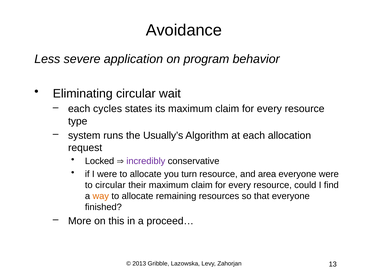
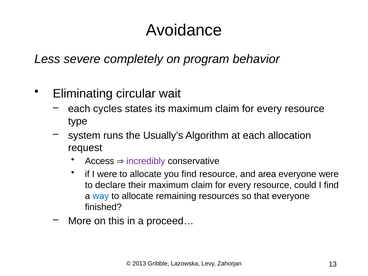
application: application -> completely (133, 59)
Locked: Locked -> Access (100, 161)
you turn: turn -> find (189, 174)
to circular: circular -> declare (110, 185)
way colour: orange -> blue (101, 196)
